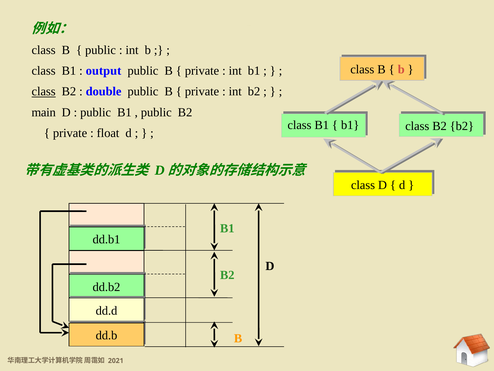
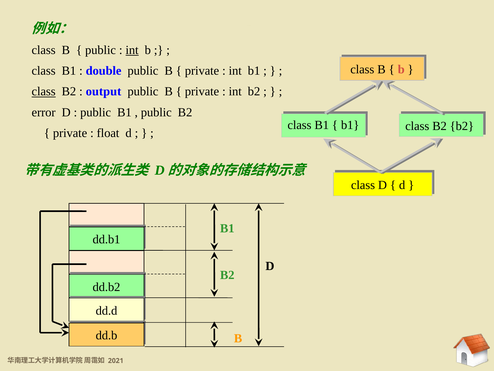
int underline: none -> present (132, 50)
output: output -> double (104, 71)
double: double -> output (104, 91)
main: main -> error (44, 112)
